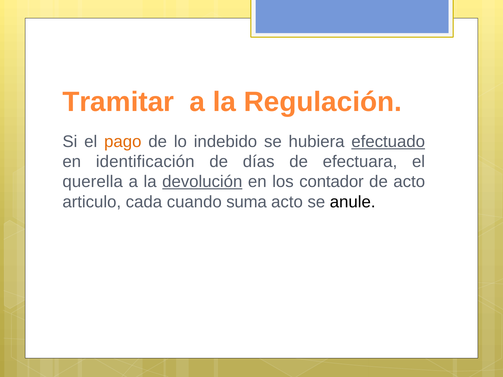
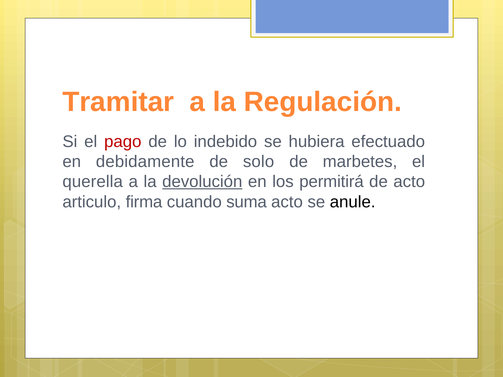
pago colour: orange -> red (123, 142)
efectuado underline: present -> none (388, 142)
identificación: identificación -> debidamente (145, 162)
días: días -> solo (259, 162)
efectuara: efectuara -> marbetes (360, 162)
contador: contador -> permitirá (332, 182)
cada: cada -> firma (144, 202)
